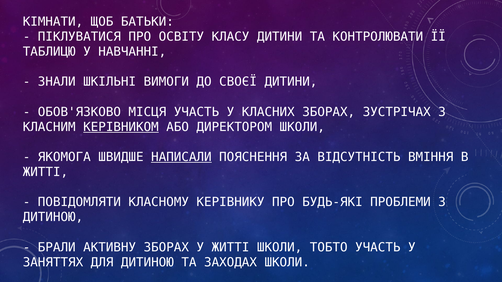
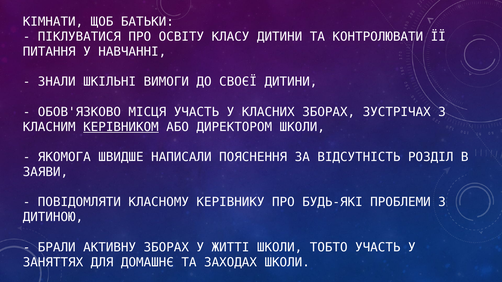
ТАБЛИЦЮ: ТАБЛИЦЮ -> ПИТАННЯ (49, 52)
НАПИСАЛИ underline: present -> none (181, 157)
ВМІННЯ: ВМІННЯ -> РОЗДІЛ (431, 157)
ЖИТТІ: ЖИТТІ -> ЗАЯВИ (45, 172)
ДЛЯ ДИТИНОЮ: ДИТИНОЮ -> ДОМАШНЄ (147, 263)
